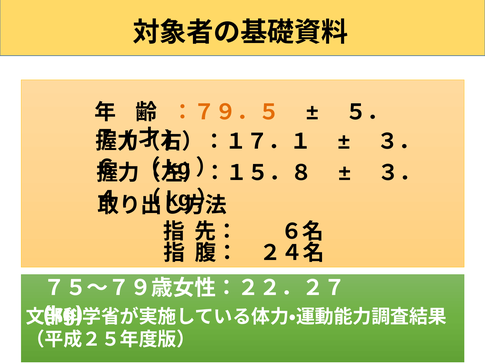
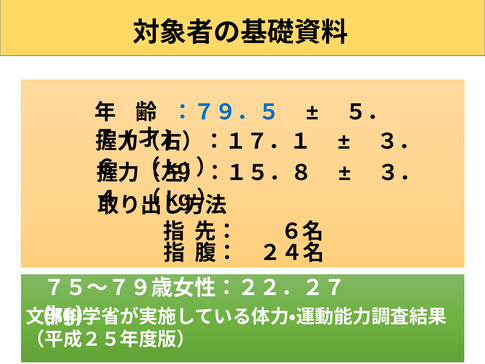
：７９．５ colour: orange -> blue (226, 112)
